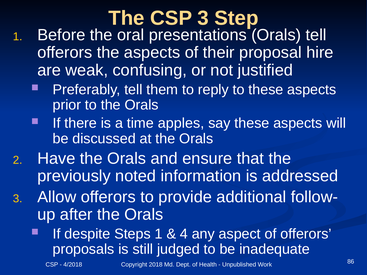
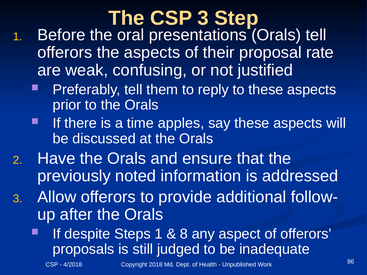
hire: hire -> rate (320, 53)
4: 4 -> 8 (184, 234)
